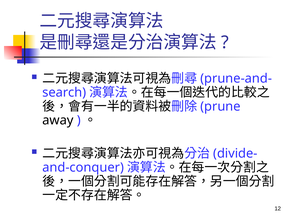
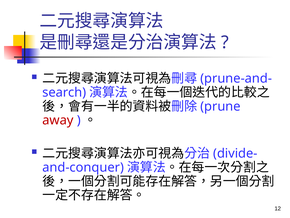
away colour: black -> red (58, 120)
